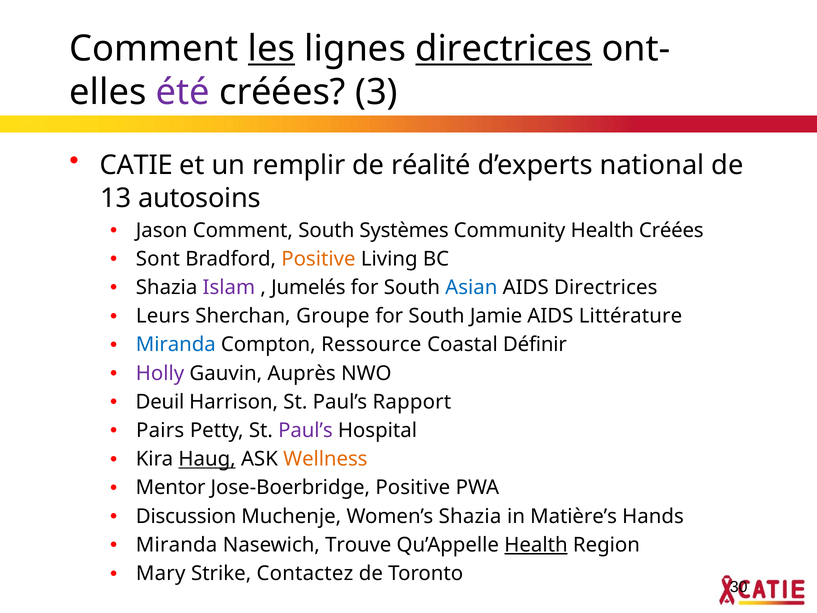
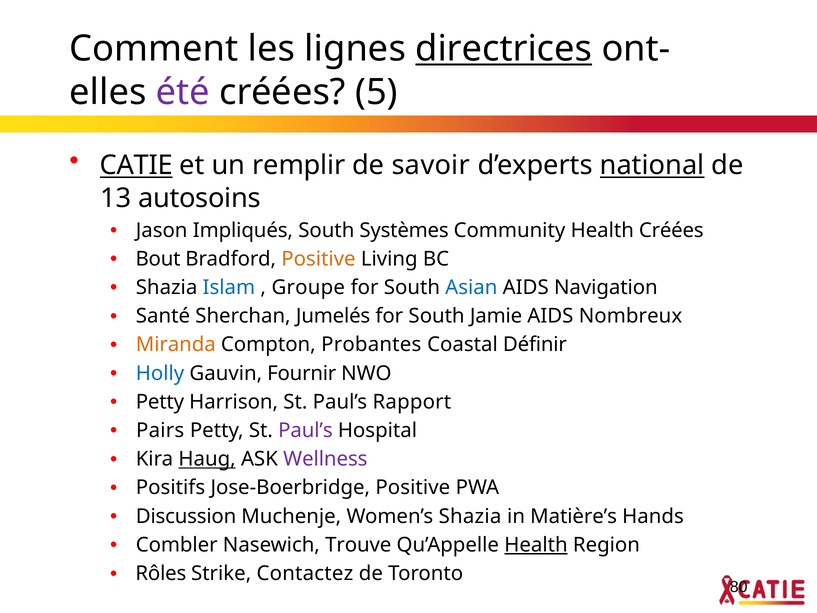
les underline: present -> none (271, 49)
3: 3 -> 5 (376, 92)
CATIE underline: none -> present (136, 165)
réalité: réalité -> savoir (431, 165)
national underline: none -> present (652, 165)
Jason Comment: Comment -> Impliqués (243, 230)
Sont: Sont -> Bout (158, 259)
Islam colour: purple -> blue (229, 287)
Jumelés: Jumelés -> Groupe (308, 287)
AIDS Directrices: Directrices -> Navigation (606, 287)
Leurs: Leurs -> Santé (163, 316)
Groupe: Groupe -> Jumelés (333, 316)
Littérature: Littérature -> Nombreux (630, 316)
Miranda colour: blue -> orange (176, 345)
Ressource: Ressource -> Probantes (371, 345)
Holly colour: purple -> blue (160, 373)
Auprès: Auprès -> Fournir (302, 373)
Deuil: Deuil -> Petty (160, 402)
Wellness colour: orange -> purple (325, 459)
Mentor: Mentor -> Positifs (171, 488)
Miranda: Miranda -> Combler (177, 545)
Mary: Mary -> Rôles (161, 573)
30: 30 -> 80 (739, 587)
